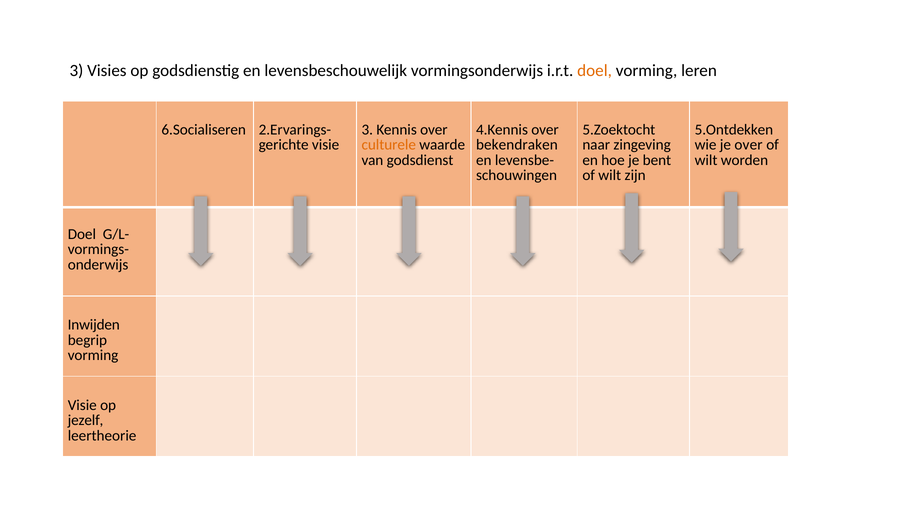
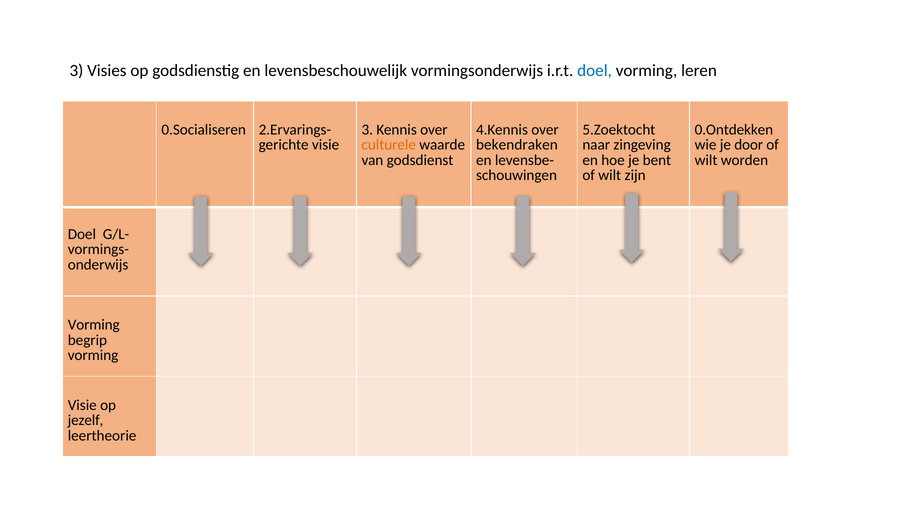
doel colour: orange -> blue (595, 71)
6.Socialiseren: 6.Socialiseren -> 0.Socialiseren (204, 130)
5.Ontdekken: 5.Ontdekken -> 0.Ontdekken (734, 130)
je over: over -> door (749, 145)
Inwijden: Inwijden -> Vorming (94, 325)
